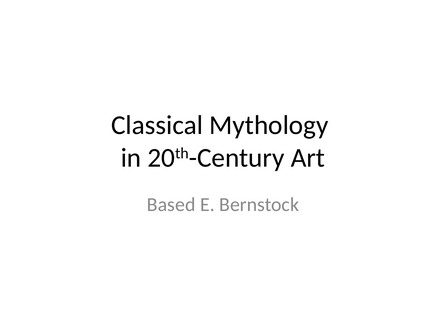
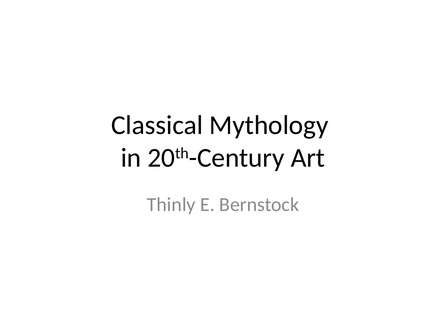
Based: Based -> Thinly (171, 205)
